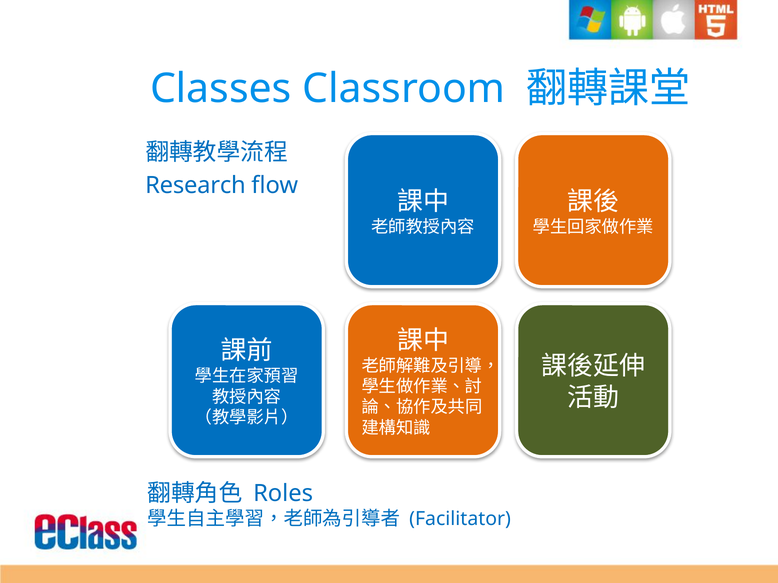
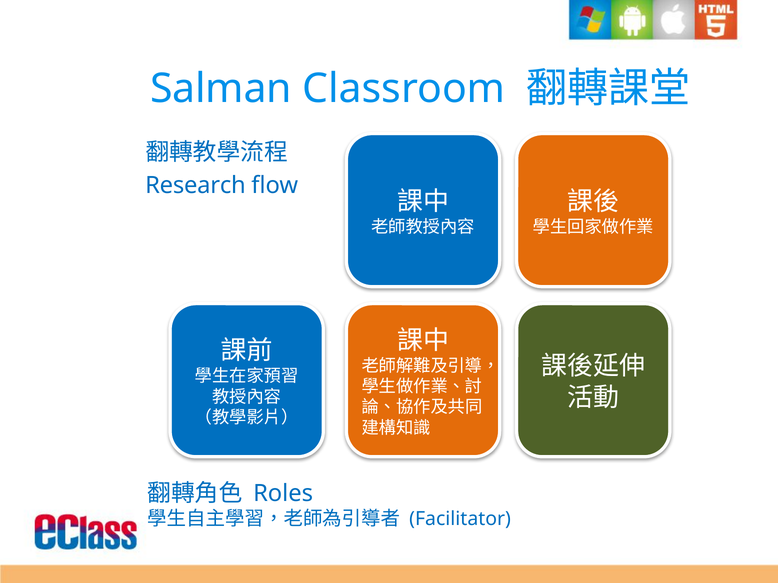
Classes: Classes -> Salman (221, 89)
